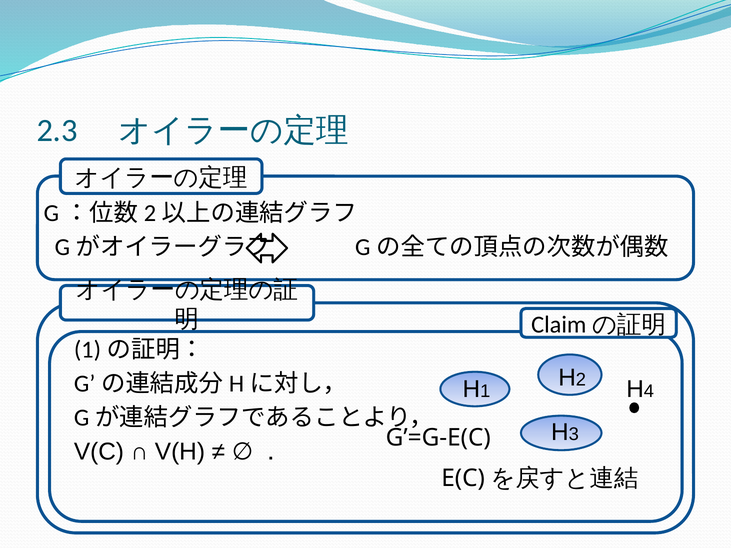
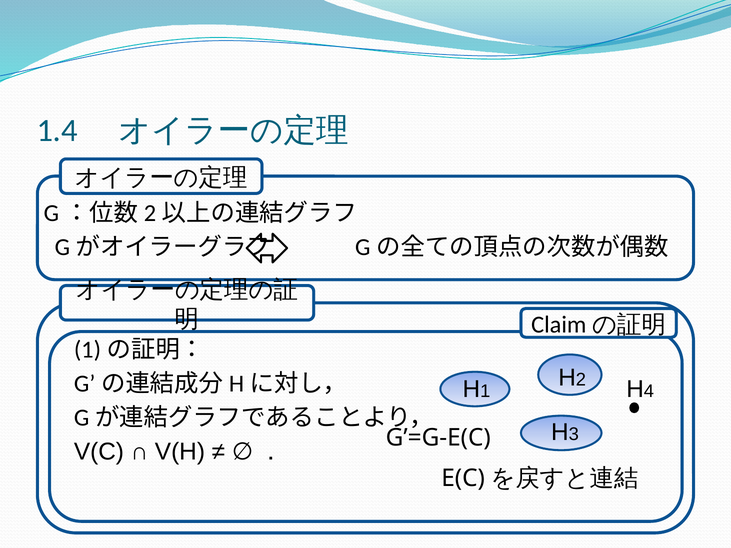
2.3: 2.3 -> 1.4 (57, 130)
